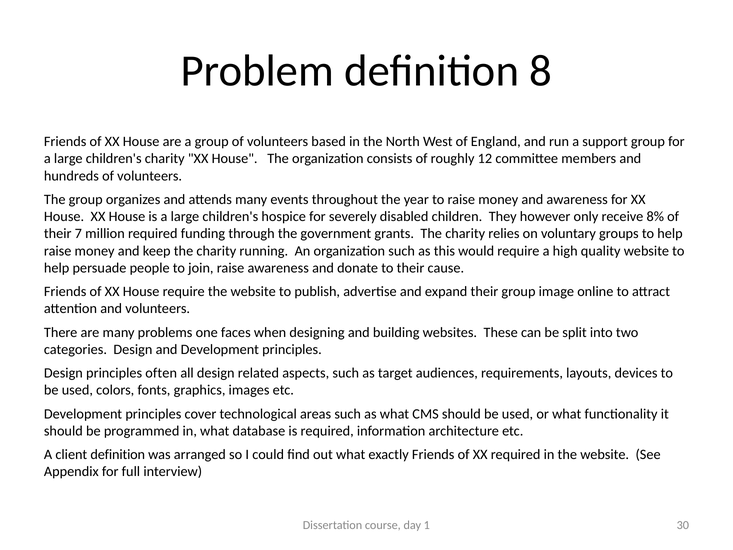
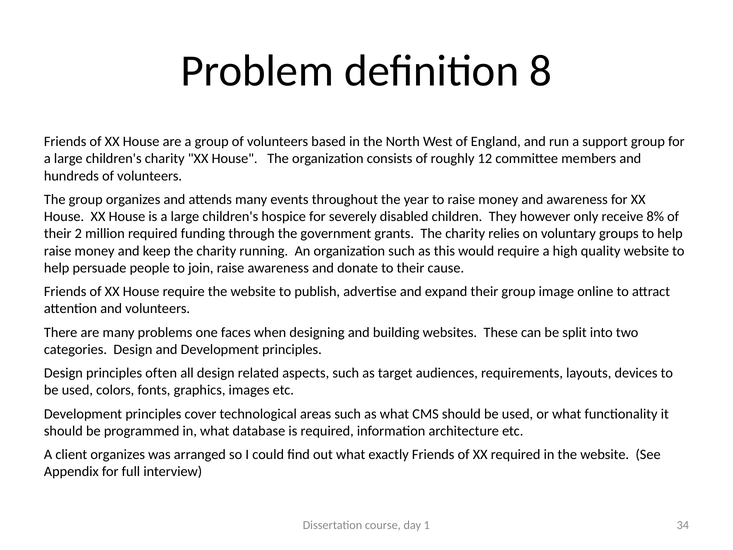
7: 7 -> 2 (78, 234)
client definition: definition -> organizes (118, 454)
30: 30 -> 34 (683, 525)
